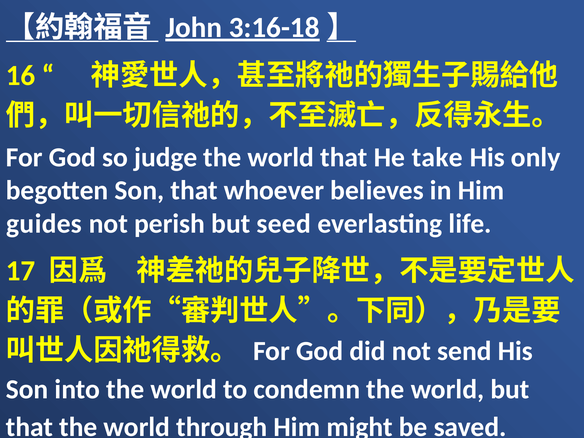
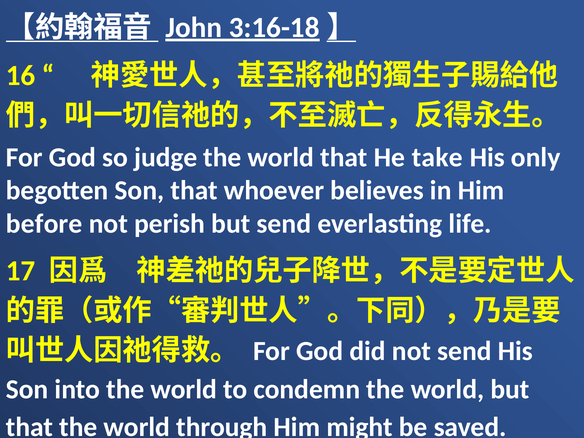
guides: guides -> before (44, 224)
but seed: seed -> send (284, 224)
